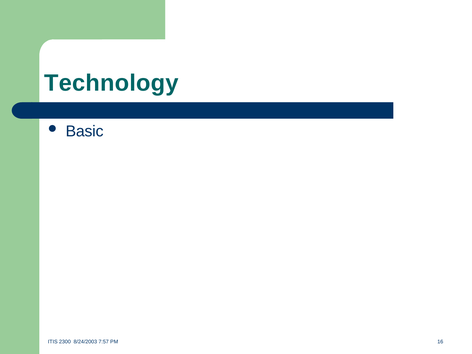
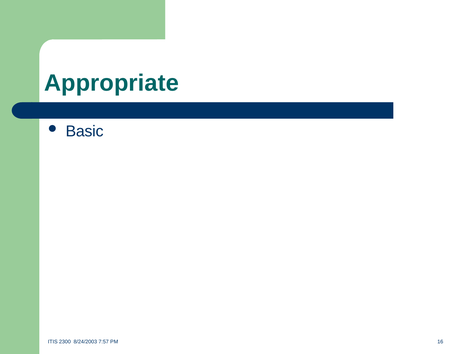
Technology: Technology -> Appropriate (111, 83)
